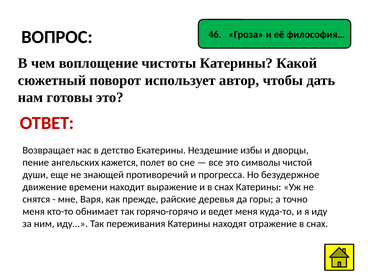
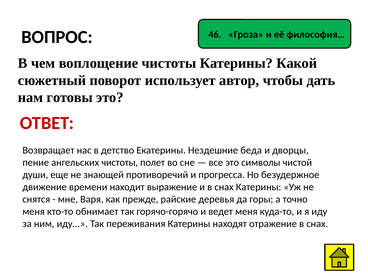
избы: избы -> беда (251, 150)
ангельских кажется: кажется -> чистоты (120, 162)
